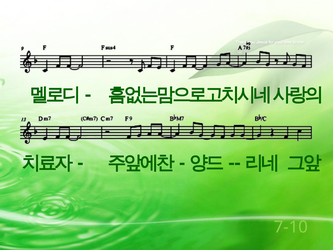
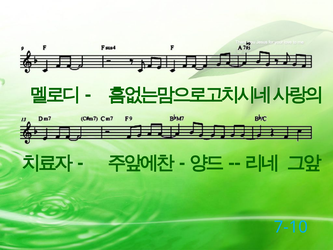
7-10 colour: light green -> light blue (291, 227)
